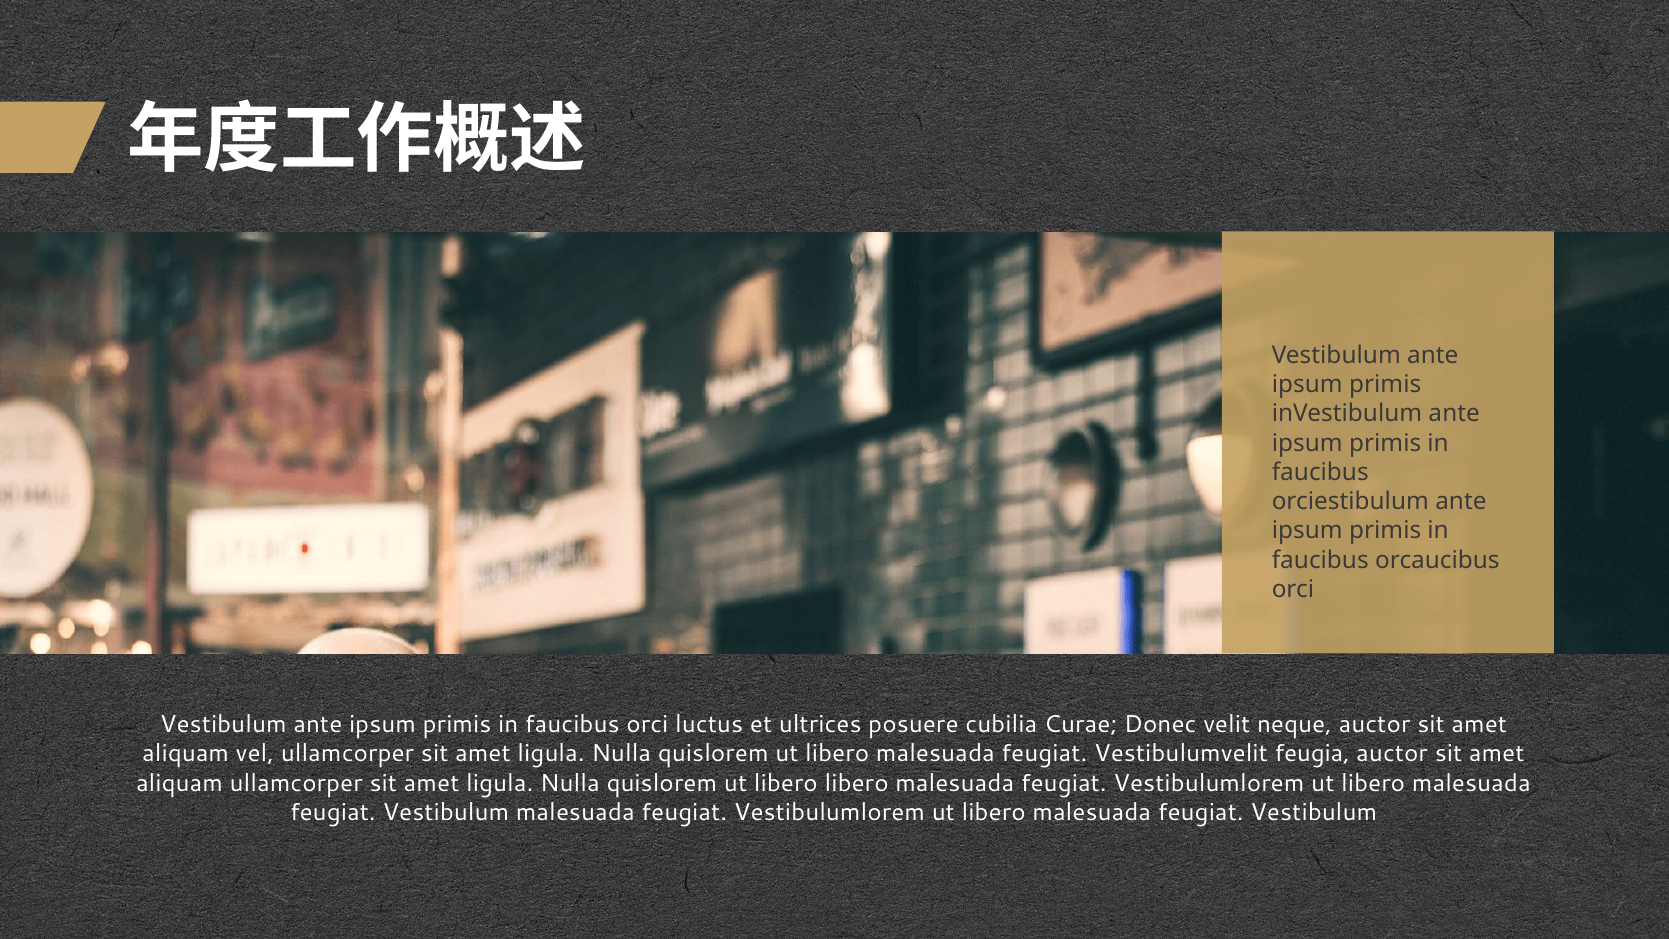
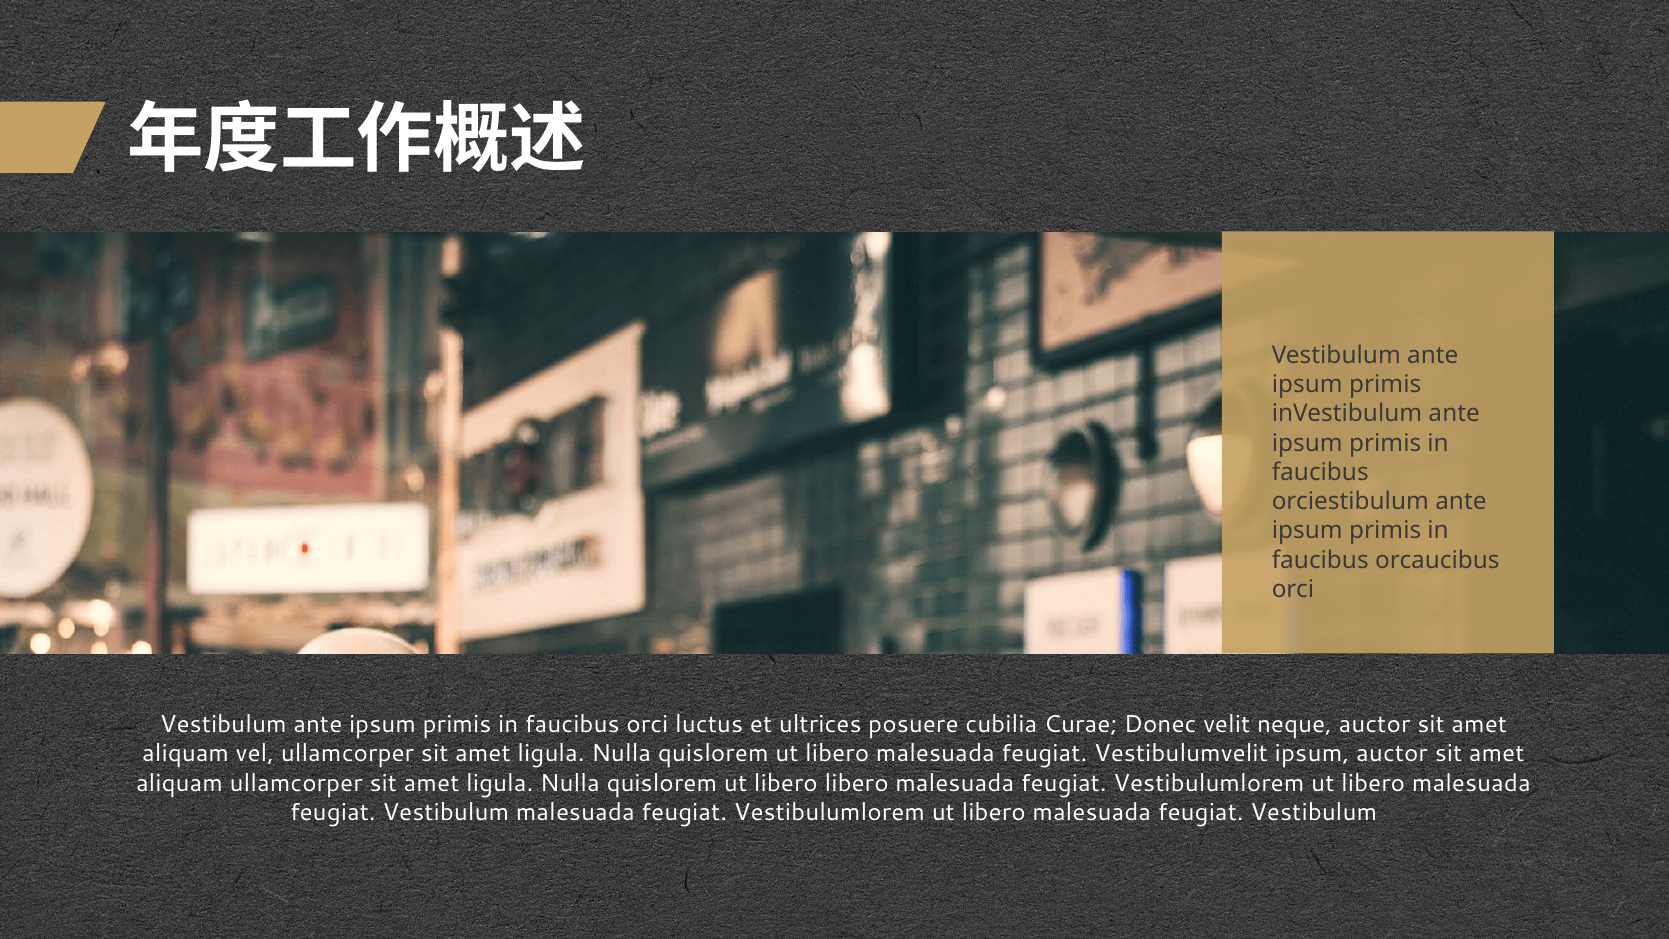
Vestibulumvelit feugia: feugia -> ipsum (1312, 754)
